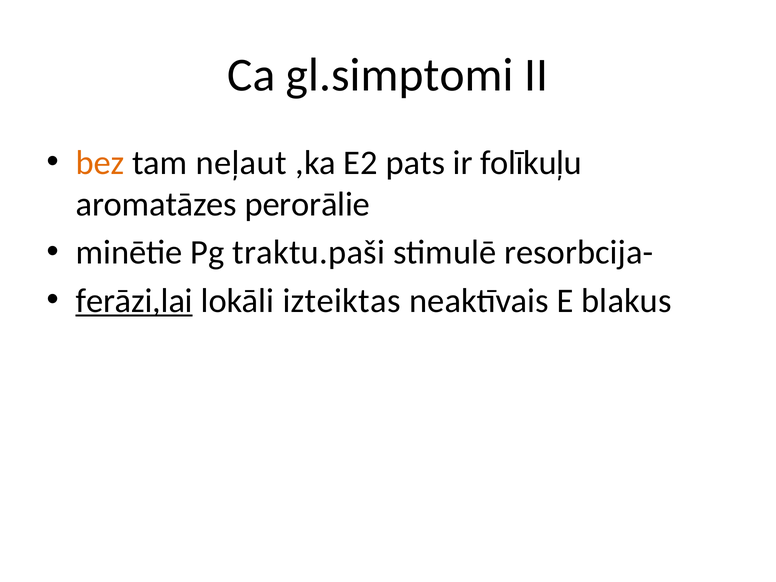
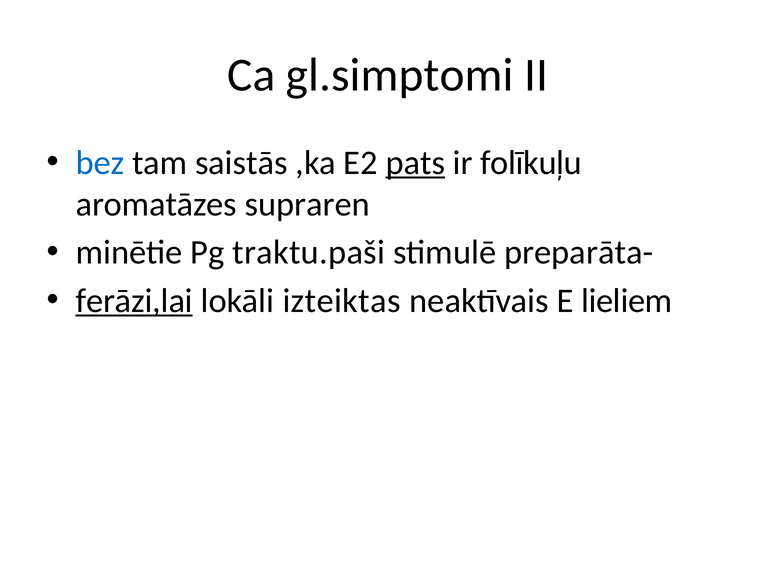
bez colour: orange -> blue (100, 163)
neļaut: neļaut -> saistās (241, 163)
pats underline: none -> present (415, 163)
perorālie: perorālie -> supraren (307, 204)
resorbcija-: resorbcija- -> preparāta- (579, 252)
blakus: blakus -> lieliem (627, 301)
